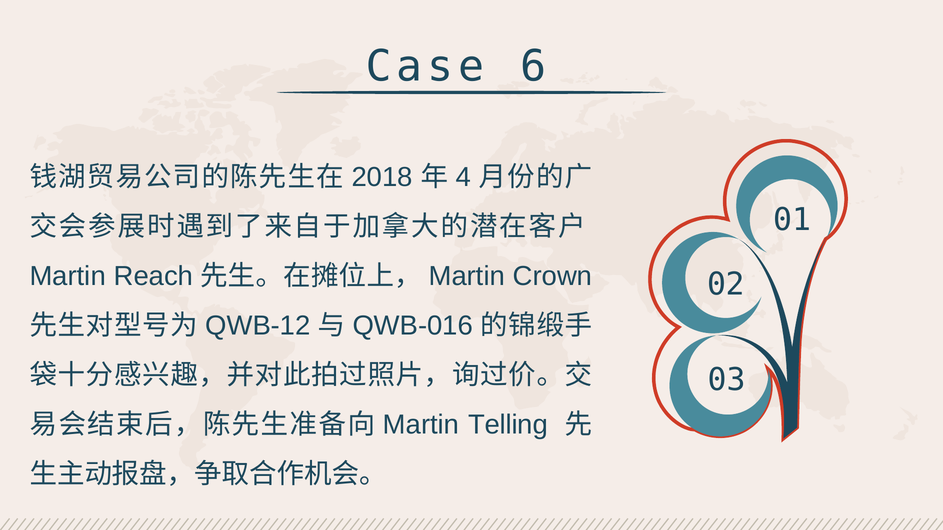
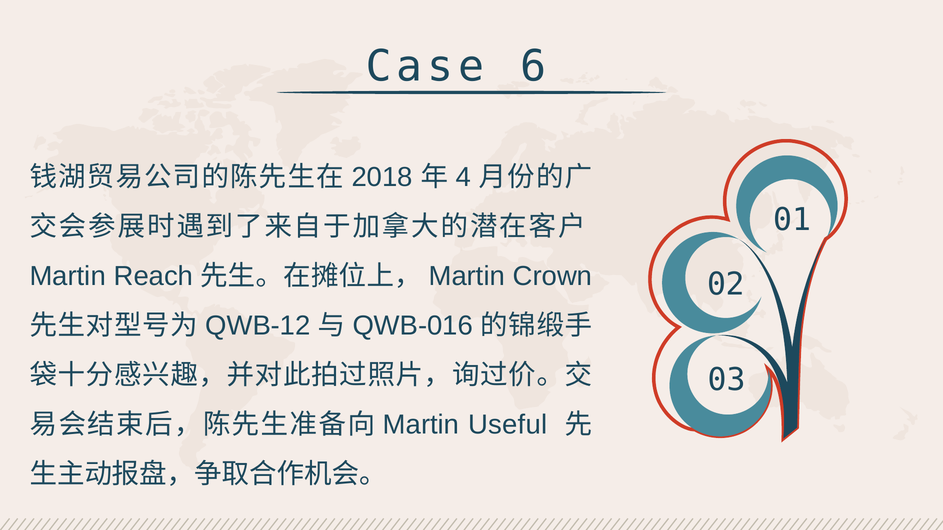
Telling: Telling -> Useful (508, 425)
